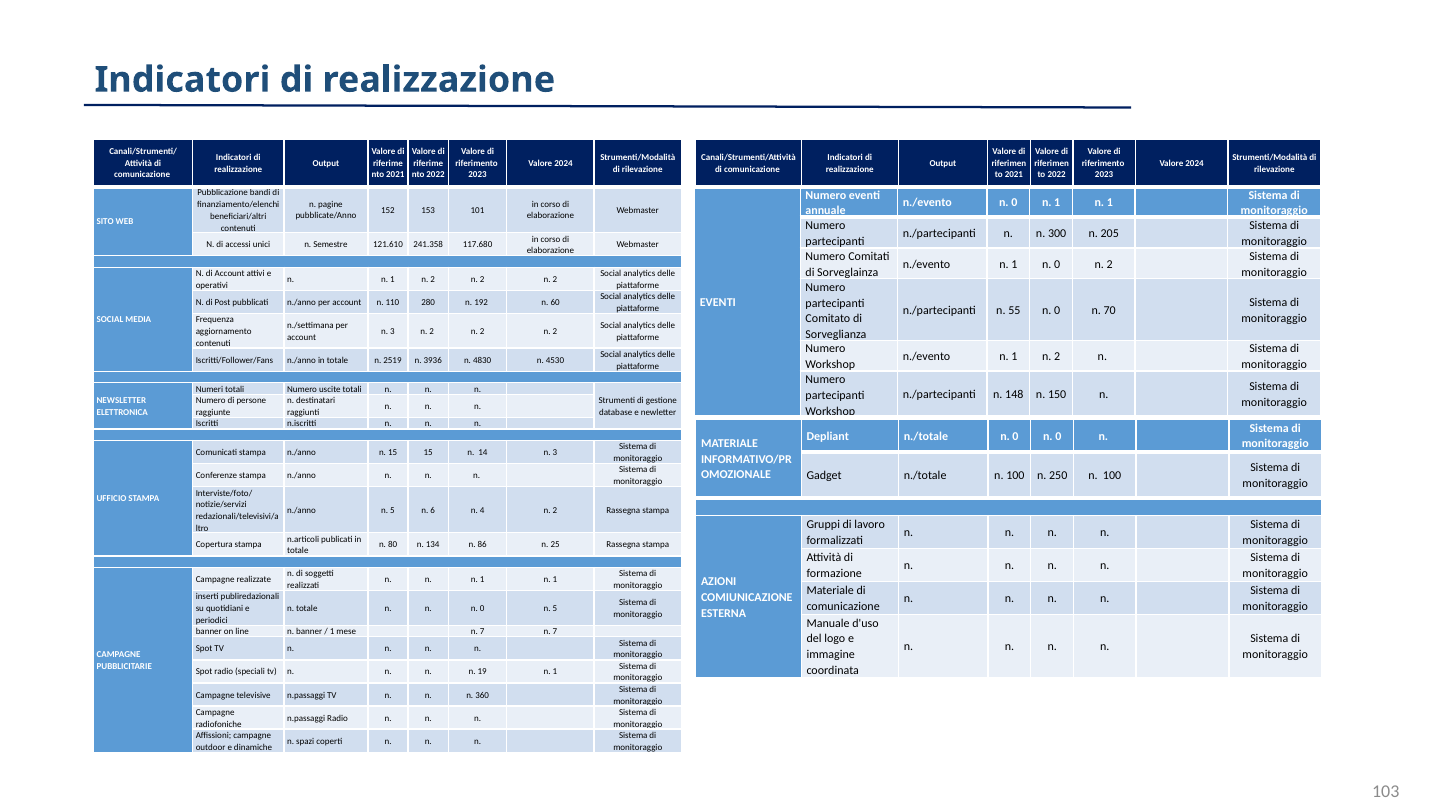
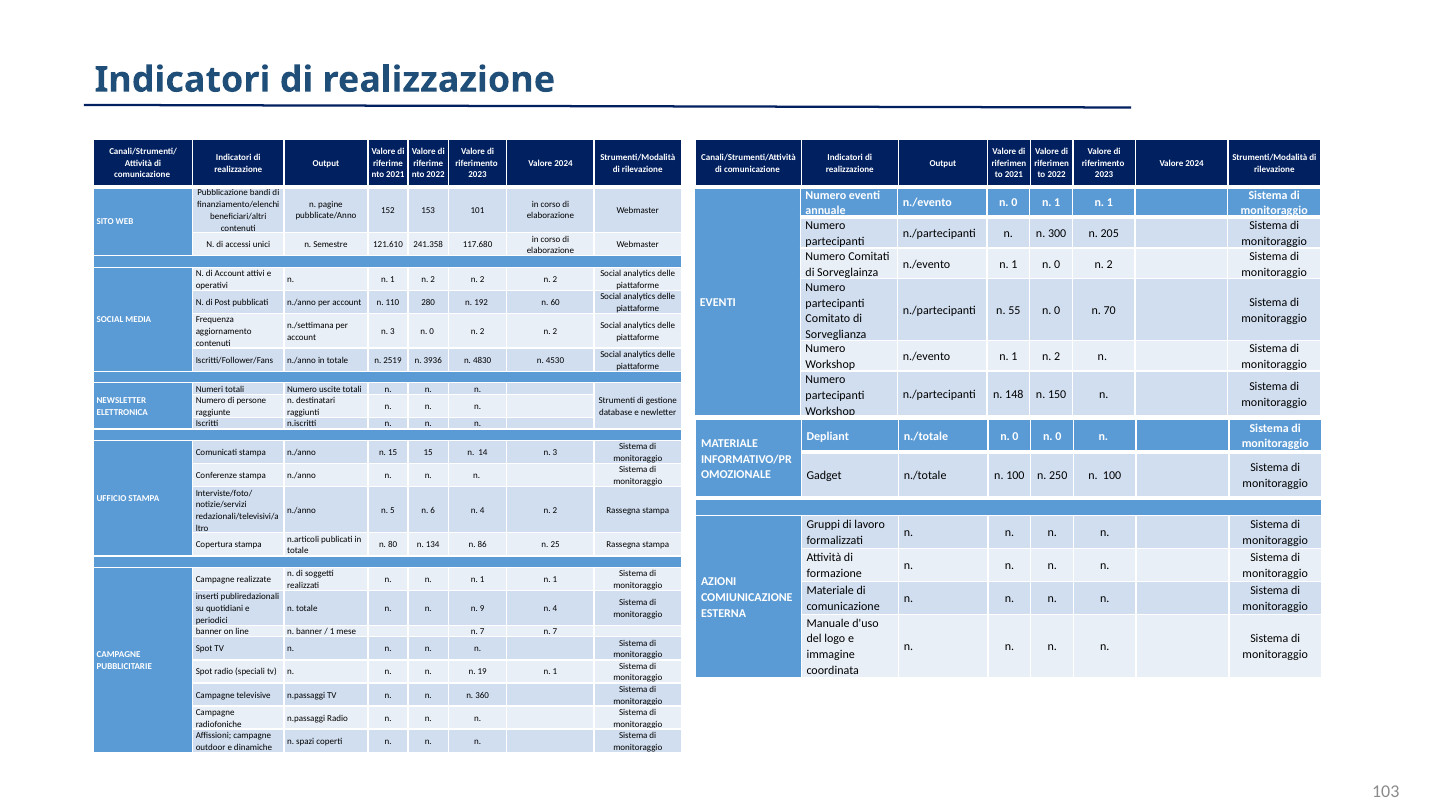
3 n 2: 2 -> 0 (432, 331)
n n 0: 0 -> 9 (482, 608)
5: 5 -> 4 (555, 608)
